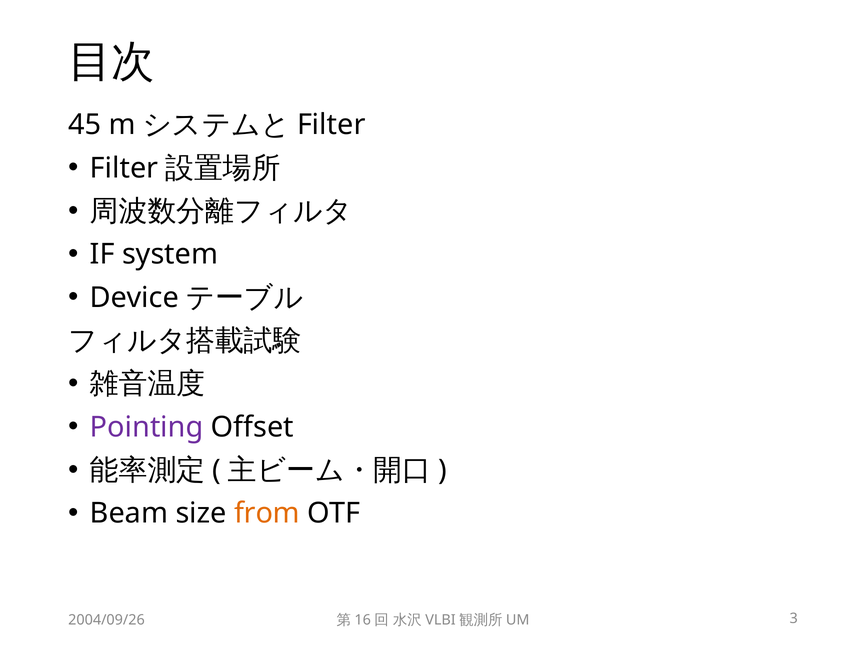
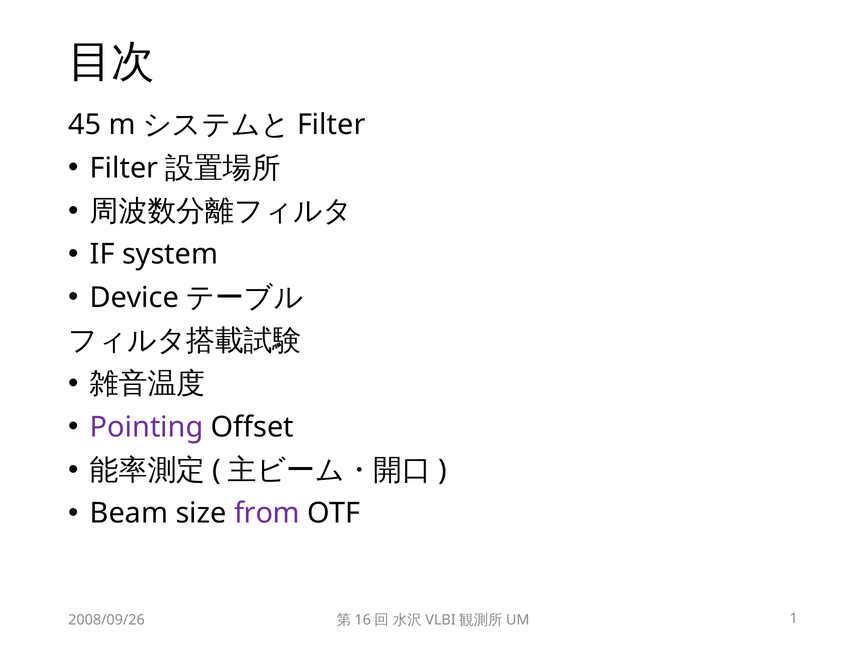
from colour: orange -> purple (267, 514)
2004/09/26: 2004/09/26 -> 2008/09/26 (107, 620)
3: 3 -> 1 (794, 619)
